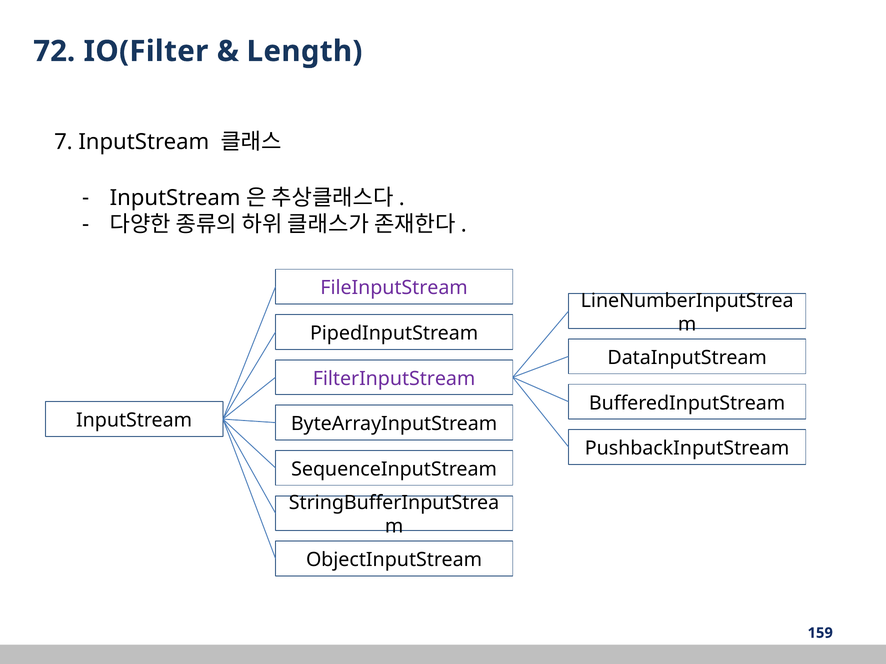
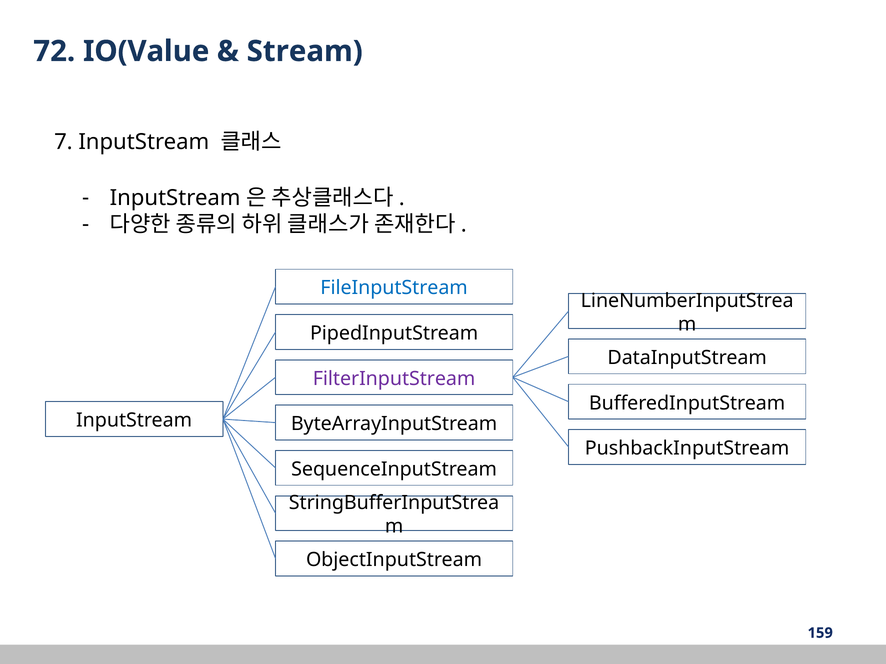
IO(Filter: IO(Filter -> IO(Value (146, 51)
Length: Length -> Stream (305, 51)
FileInputStream colour: purple -> blue (394, 288)
